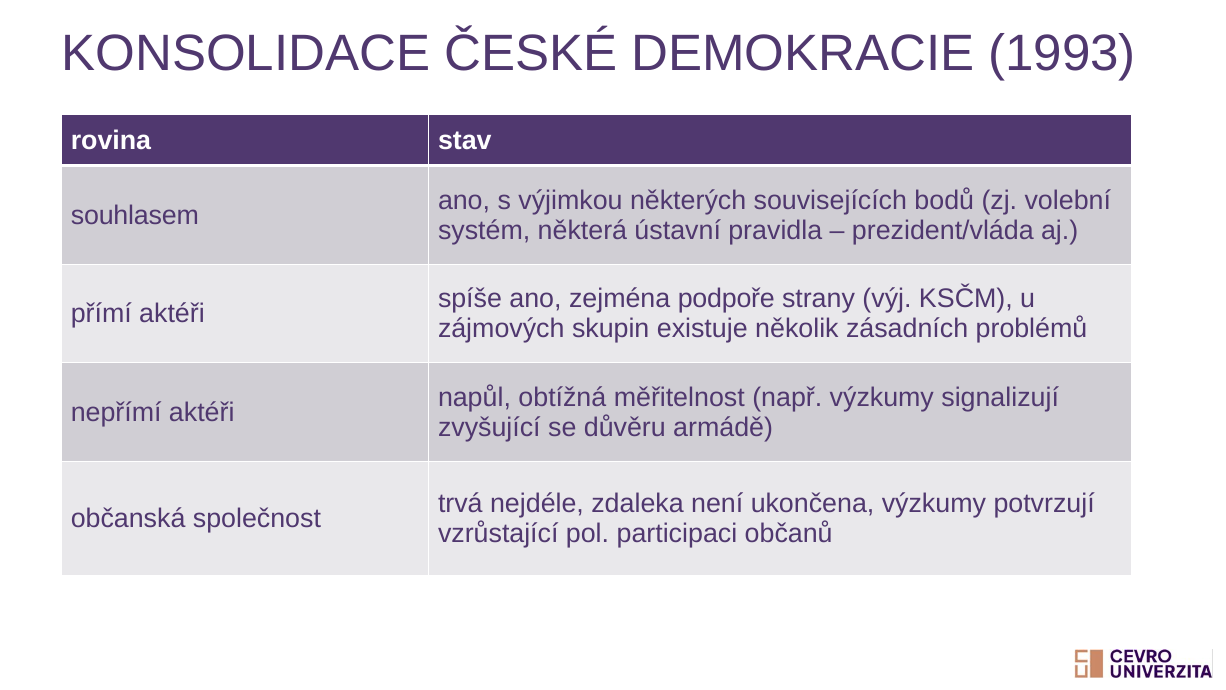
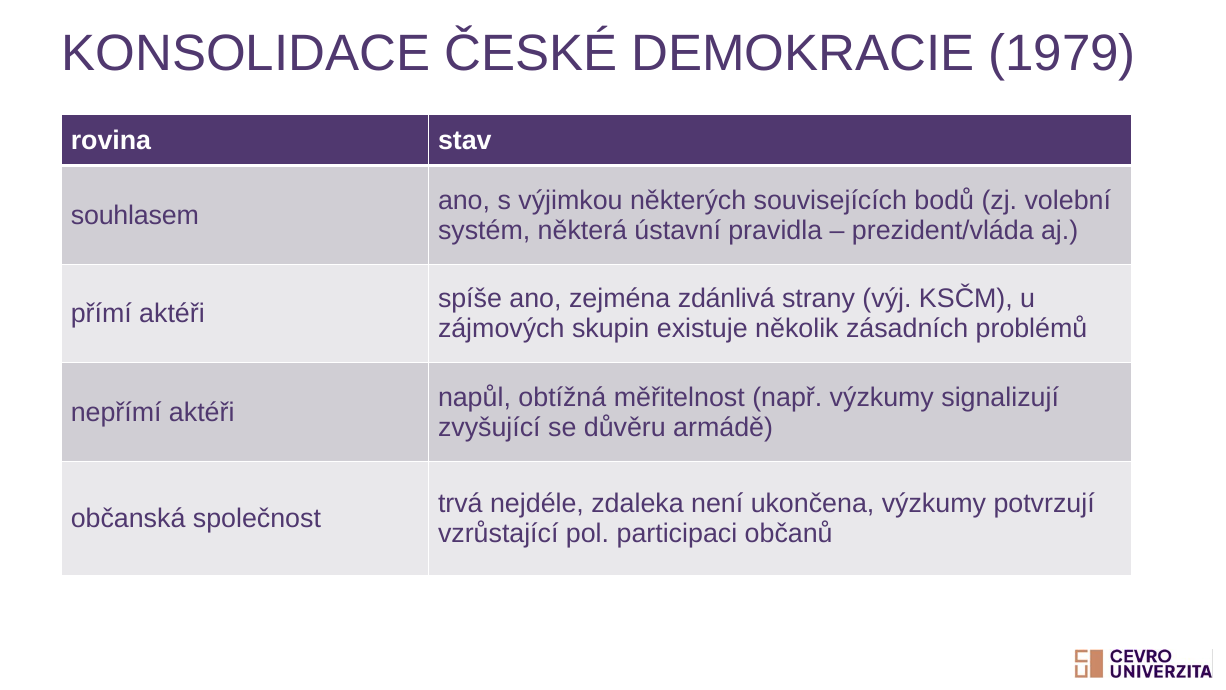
1993: 1993 -> 1979 (1062, 53)
podpoře: podpoře -> zdánlivá (726, 299)
